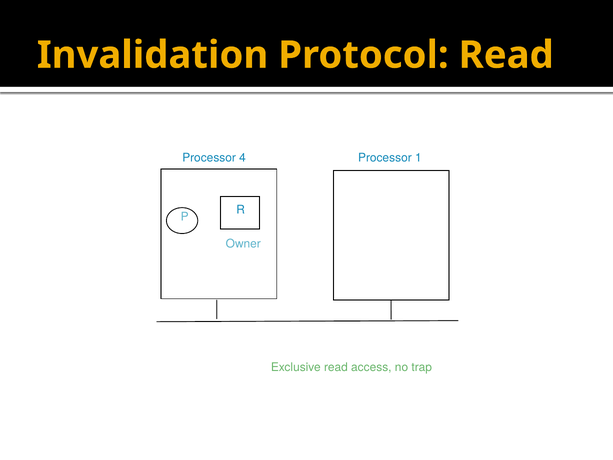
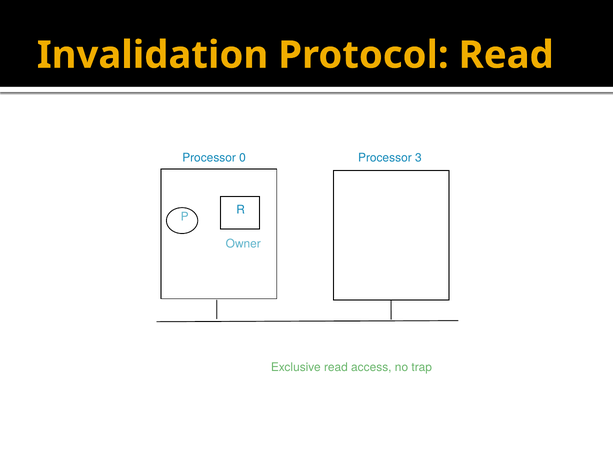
4: 4 -> 0 (243, 157)
1: 1 -> 3 (418, 157)
